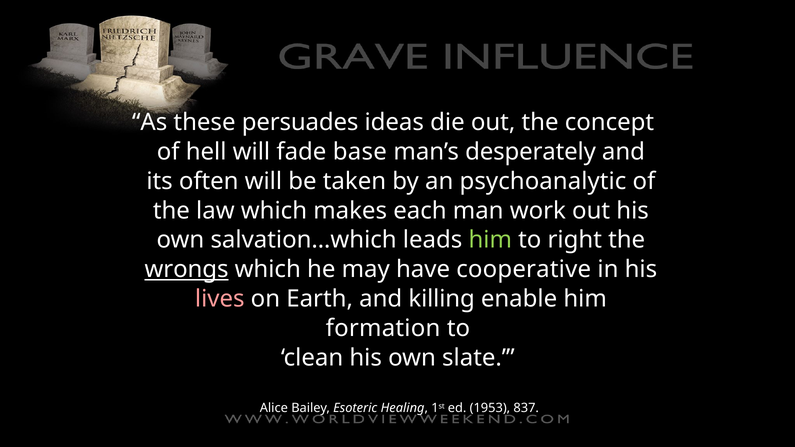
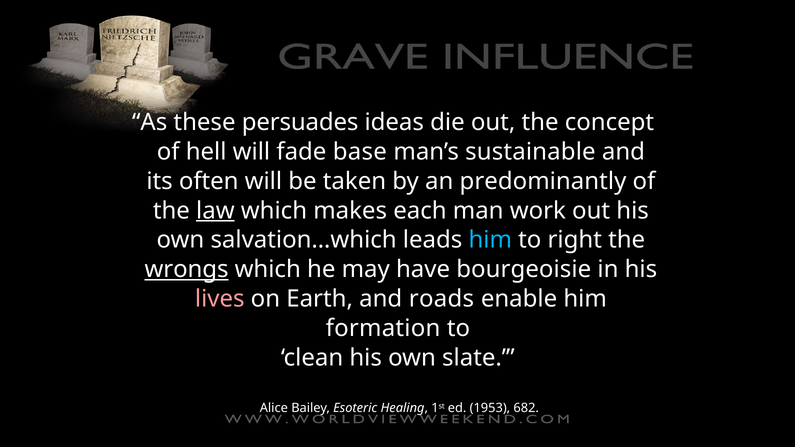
desperately: desperately -> sustainable (530, 152)
psychoanalytic: psychoanalytic -> predominantly (543, 181)
law underline: none -> present (215, 211)
him colour: light green -> light blue (490, 240)
cooperative: cooperative -> bourgeoisie (524, 270)
killing: killing -> roads (441, 299)
837: 837 -> 682 (526, 408)
